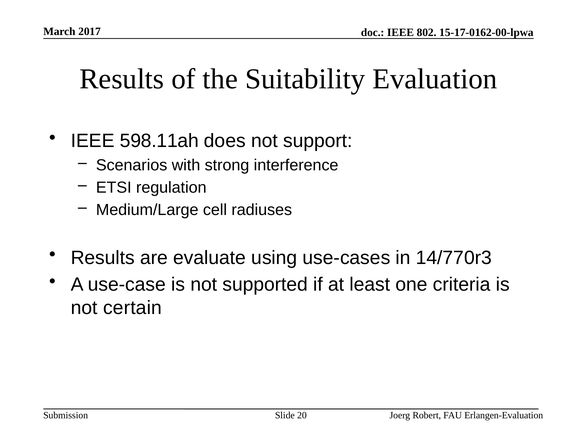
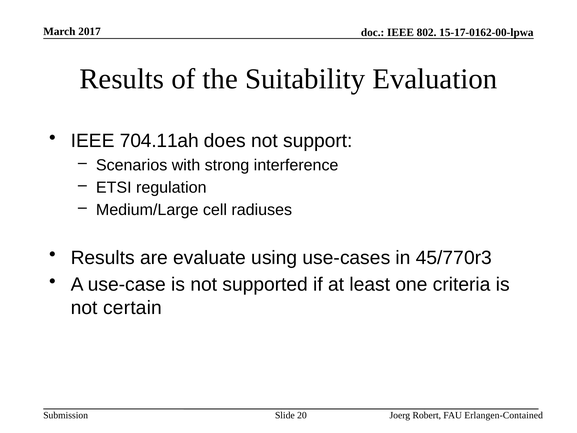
598.11ah: 598.11ah -> 704.11ah (159, 141)
14/770r3: 14/770r3 -> 45/770r3 (454, 258)
Erlangen-Evaluation: Erlangen-Evaluation -> Erlangen-Contained (504, 415)
